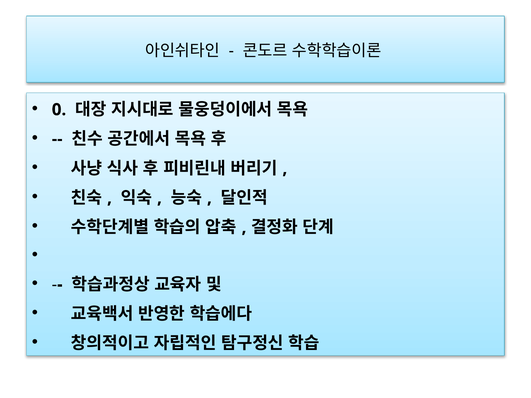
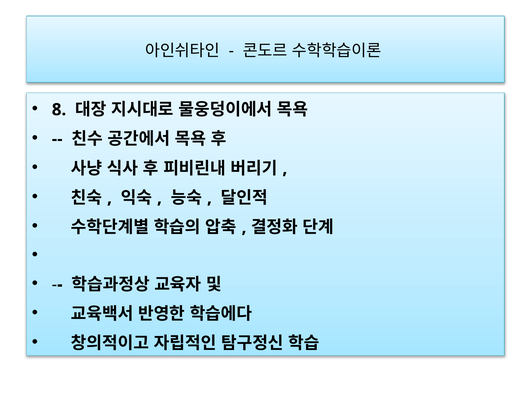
0: 0 -> 8 (59, 110)
